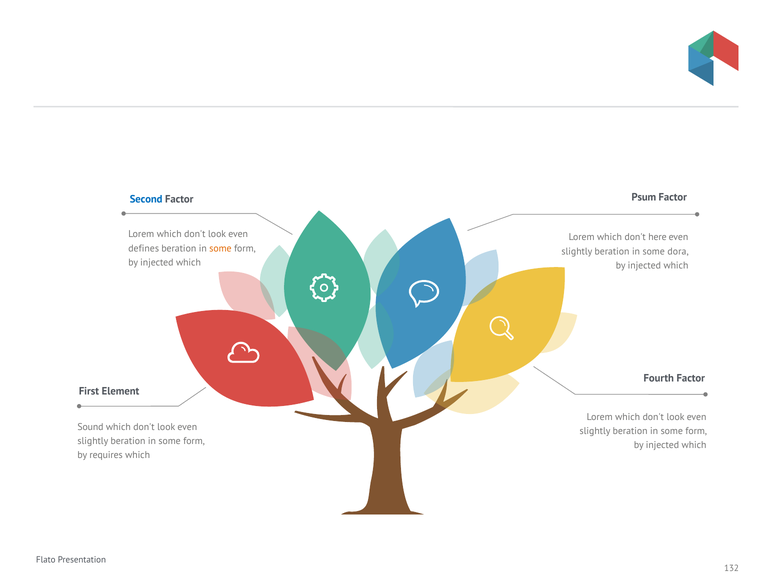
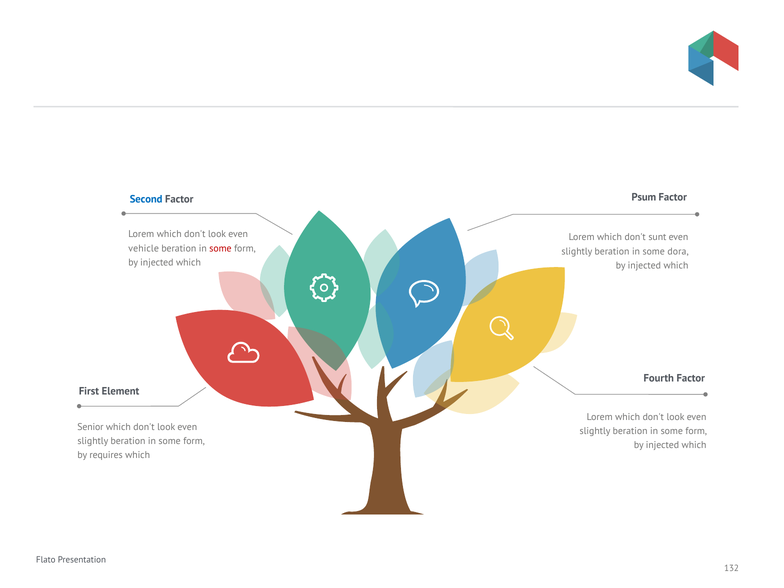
here: here -> sunt (657, 237)
defines: defines -> vehicle (144, 248)
some colour: orange -> red (220, 248)
Sound: Sound -> Senior (90, 427)
